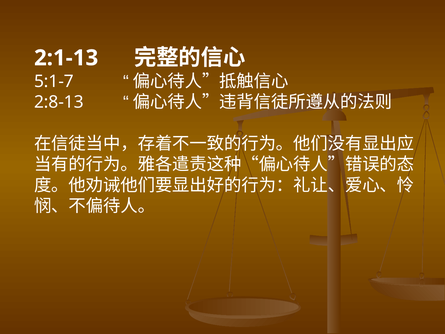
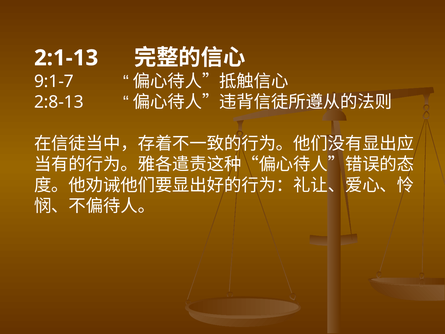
5:1-7: 5:1-7 -> 9:1-7 (54, 81)
